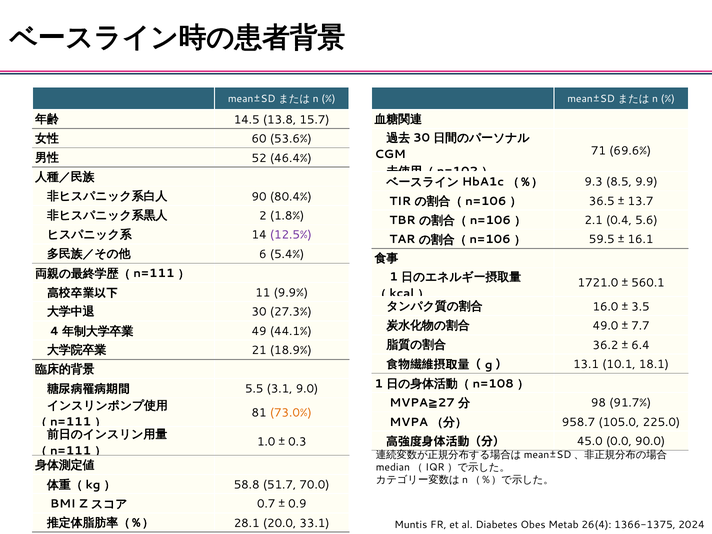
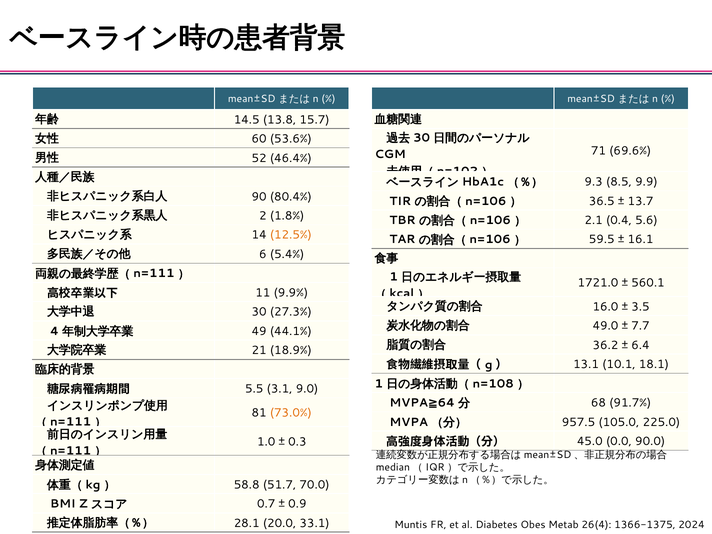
12.5% colour: purple -> orange (291, 235)
98: 98 -> 68 (598, 403)
27: 27 -> 64 (446, 403)
958.7: 958.7 -> 957.5 (578, 422)
